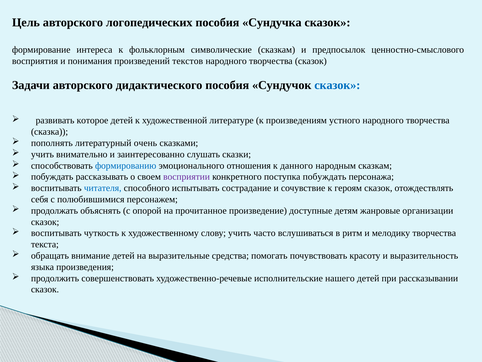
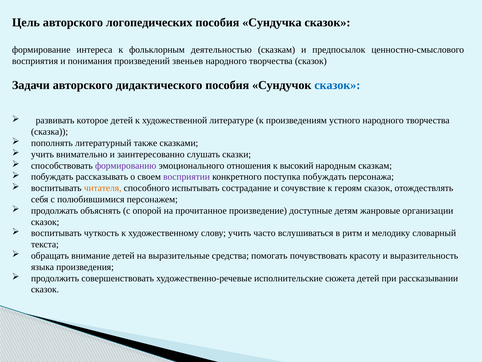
символические: символические -> деятельностью (221, 50)
текстов: текстов -> звеньев (188, 61)
очень: очень -> также (145, 143)
формированию colour: blue -> purple (126, 165)
данного: данного -> высокий (297, 165)
читателя colour: blue -> orange (103, 188)
мелодику творчества: творчества -> словарный (434, 233)
нашего: нашего -> сюжета (340, 278)
